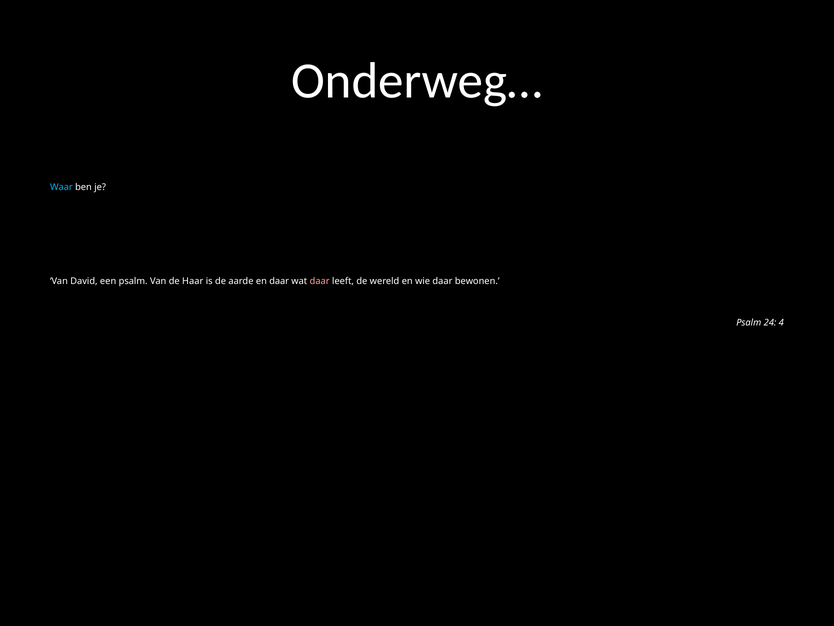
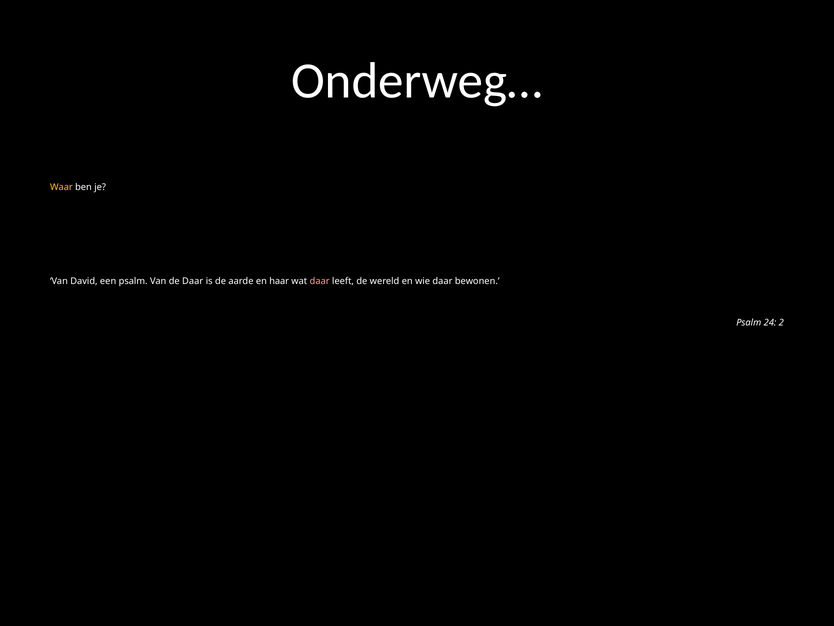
Waar colour: light blue -> yellow (61, 187)
de Haar: Haar -> Daar (193, 281)
en daar: daar -> haar (279, 281)
4: 4 -> 2 (781, 322)
